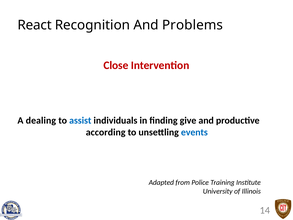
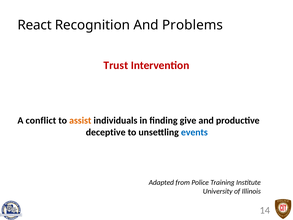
Close: Close -> Trust (116, 65)
dealing: dealing -> conflict (41, 120)
assist colour: blue -> orange (80, 120)
according: according -> deceptive (106, 132)
